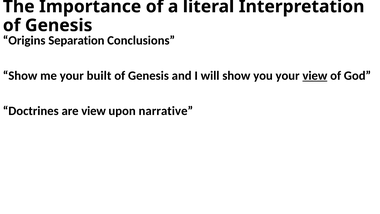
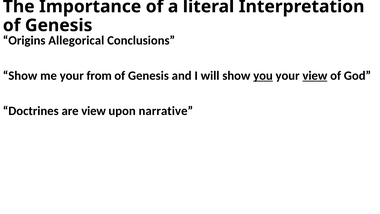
Separation: Separation -> Allegorical (76, 40)
built: built -> from (99, 76)
you underline: none -> present (263, 76)
